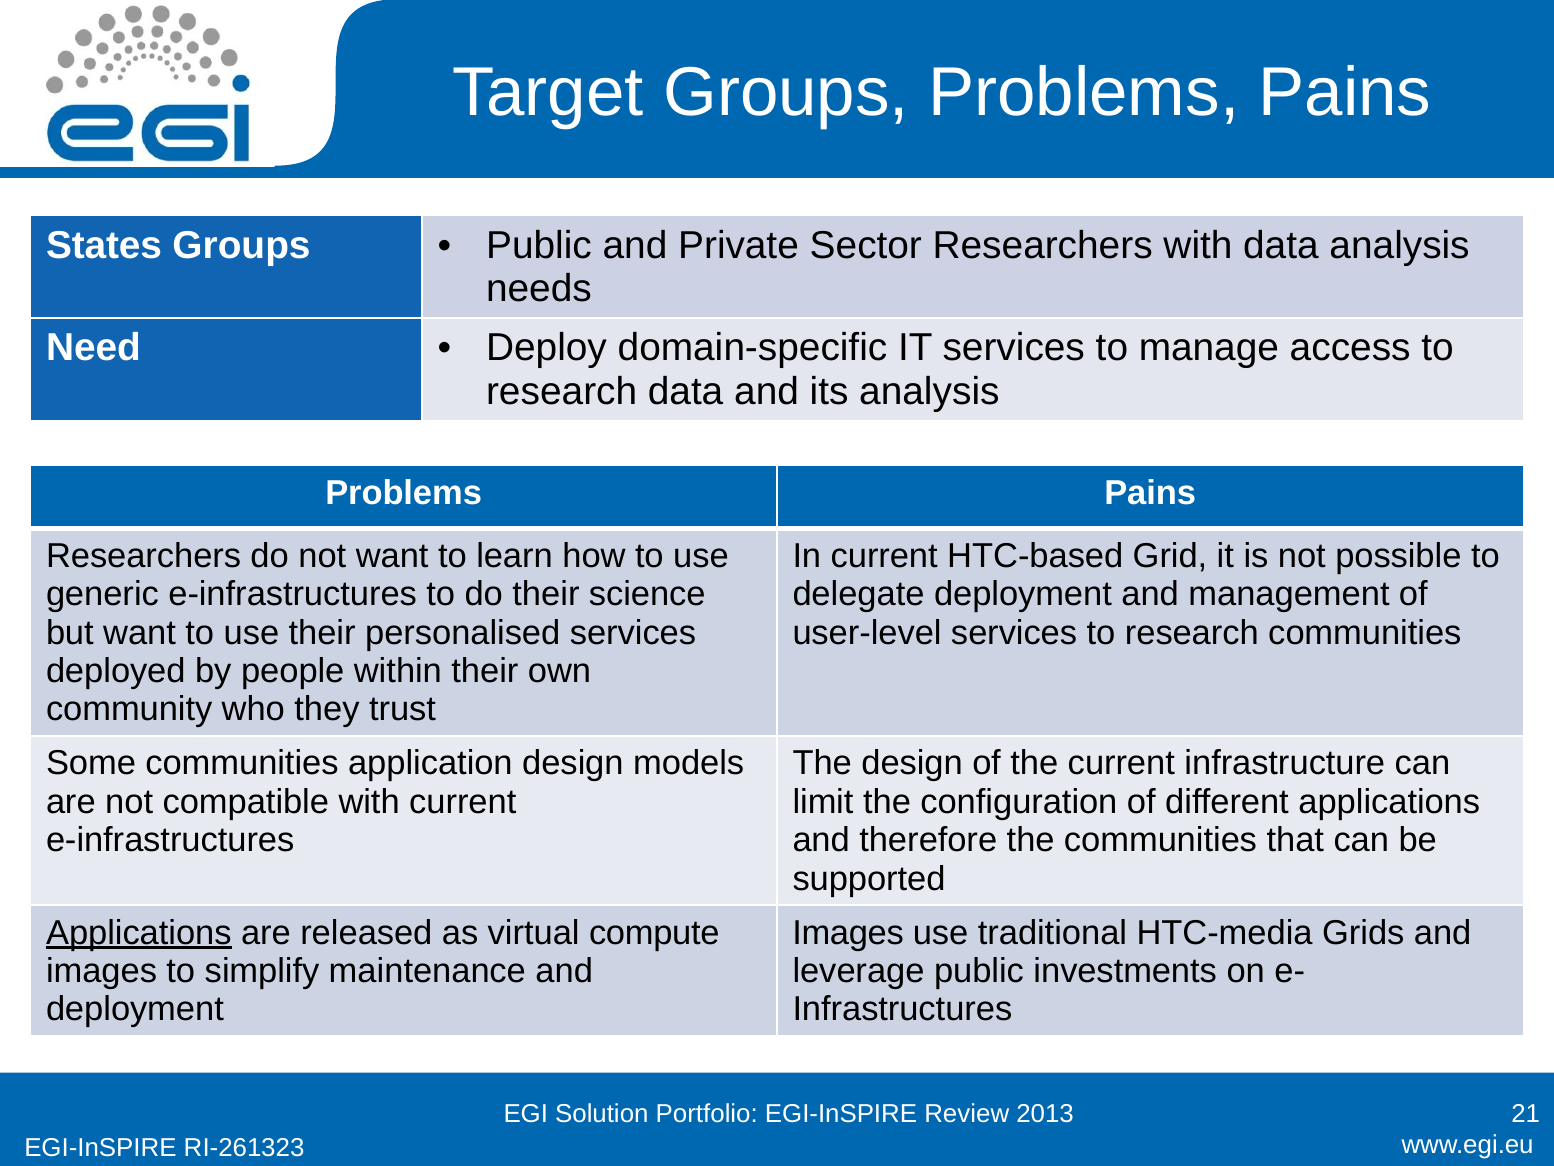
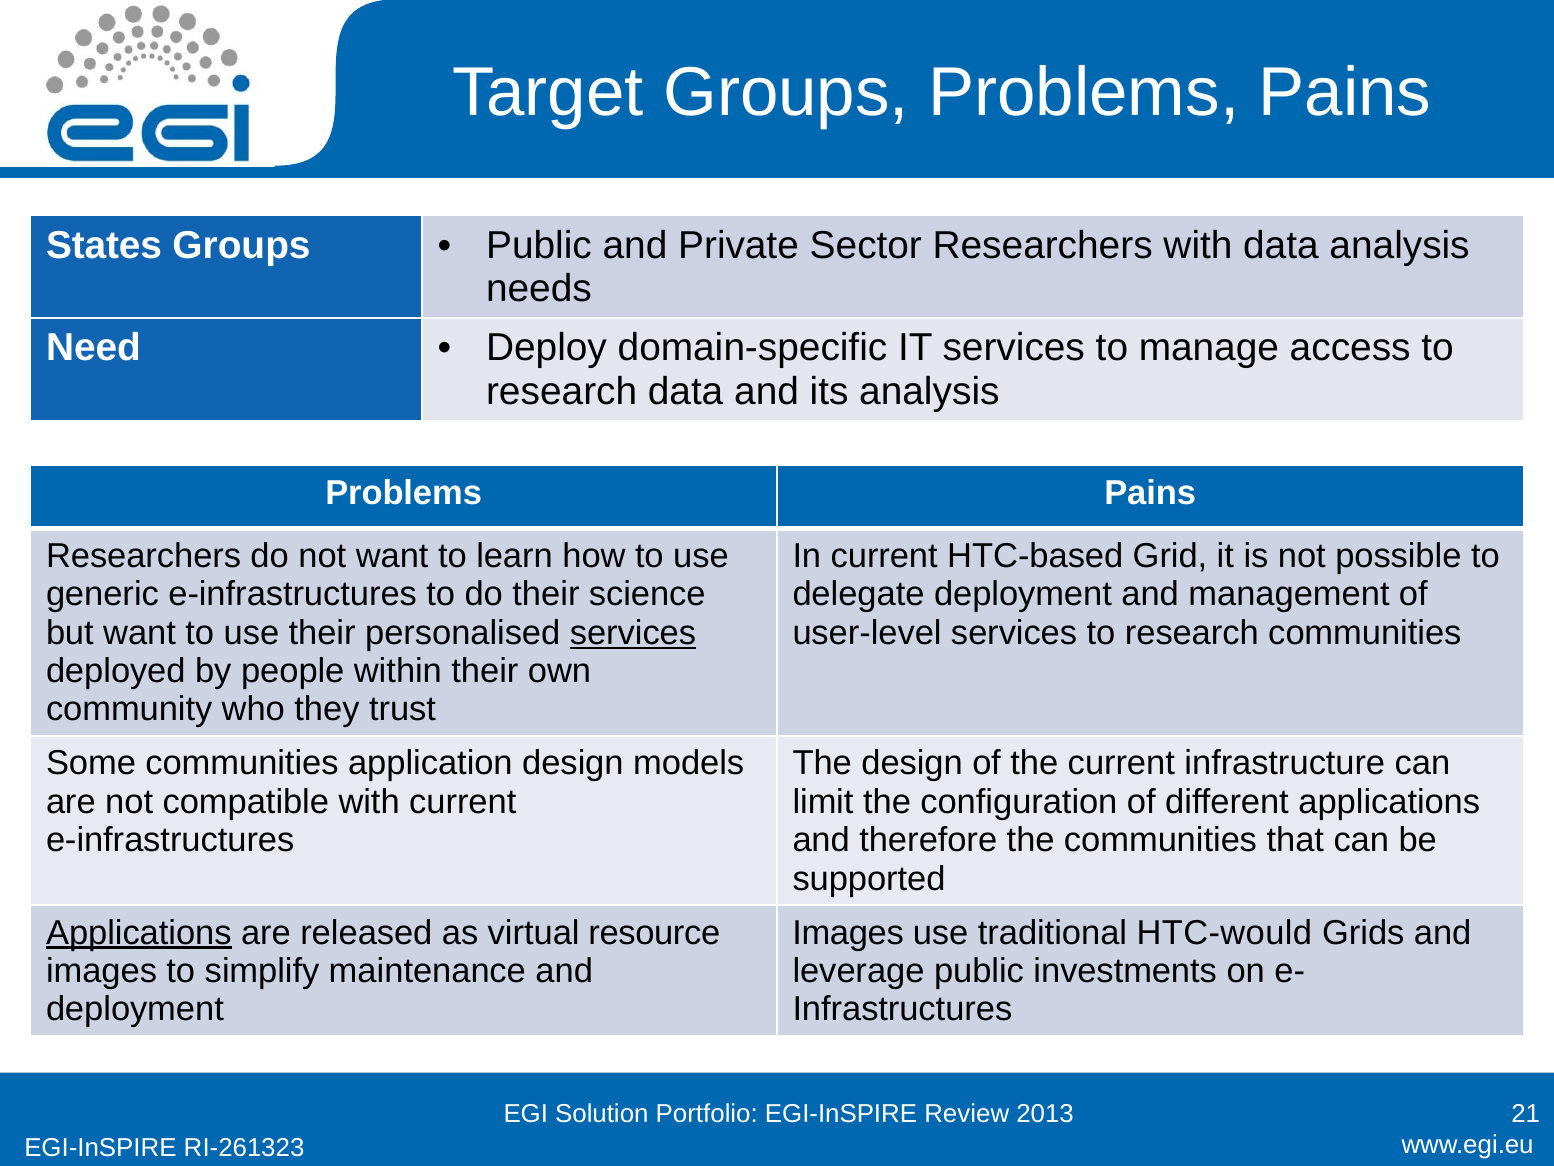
services underline: none -> present (633, 633)
compute: compute -> resource (654, 932)
HTC-media: HTC-media -> HTC-would (1224, 932)
